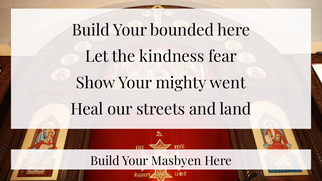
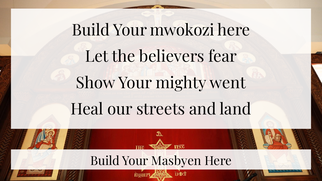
bounded: bounded -> mwokozi (182, 30)
kindness: kindness -> believers (172, 57)
